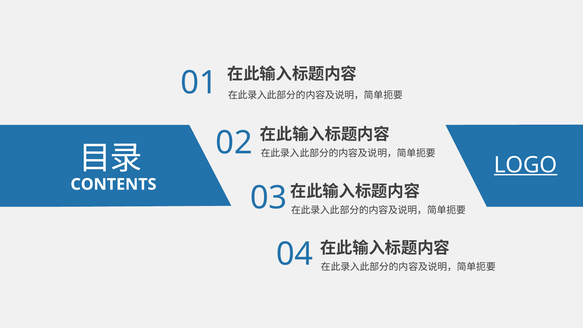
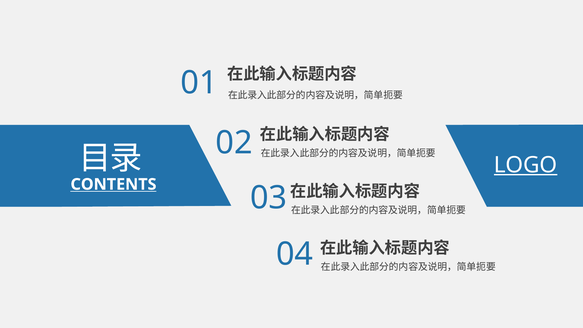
CONTENTS underline: none -> present (113, 184)
